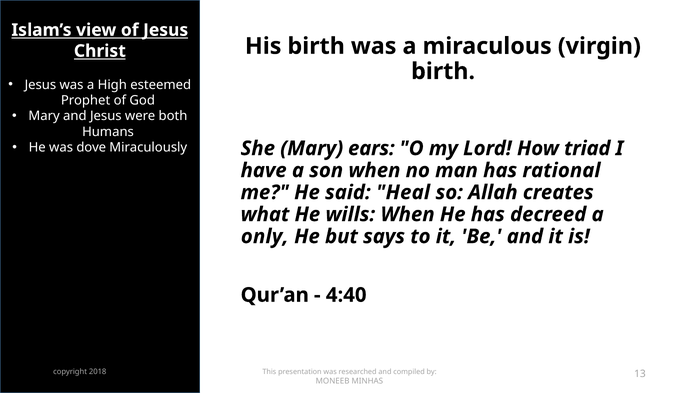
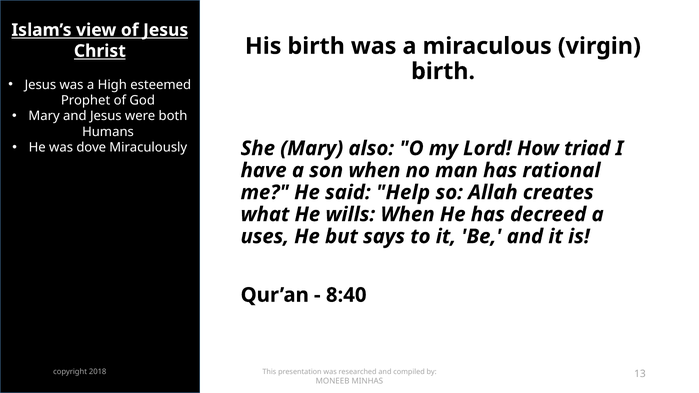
ears: ears -> also (371, 148)
Heal: Heal -> Help (403, 193)
only: only -> uses (265, 237)
4:40: 4:40 -> 8:40 (346, 295)
